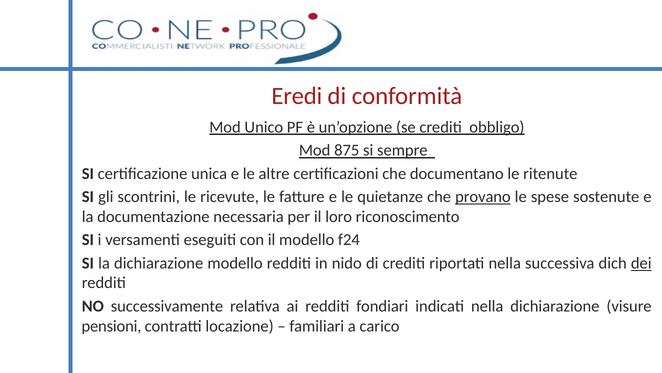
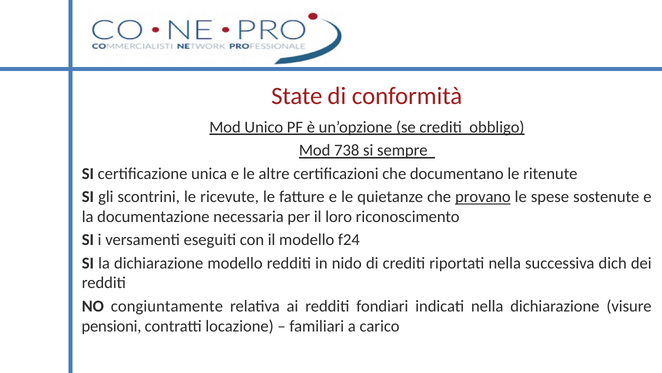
Eredi: Eredi -> State (297, 96)
875: 875 -> 738 (347, 150)
dei underline: present -> none (641, 263)
successivamente: successivamente -> congiuntamente (167, 306)
